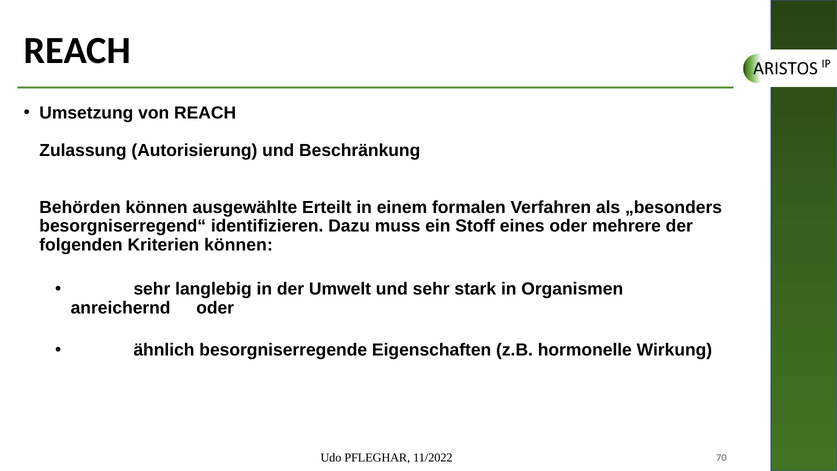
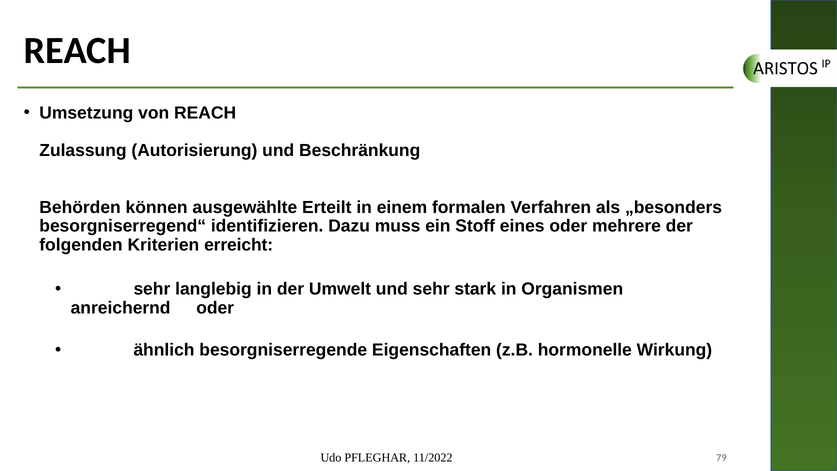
Kriterien können: können -> erreicht (239, 245)
70: 70 -> 79 (721, 457)
